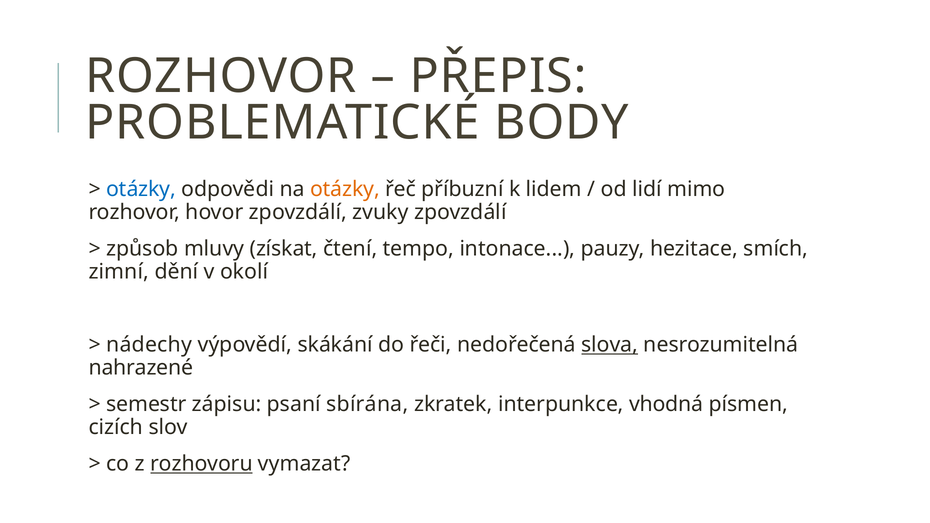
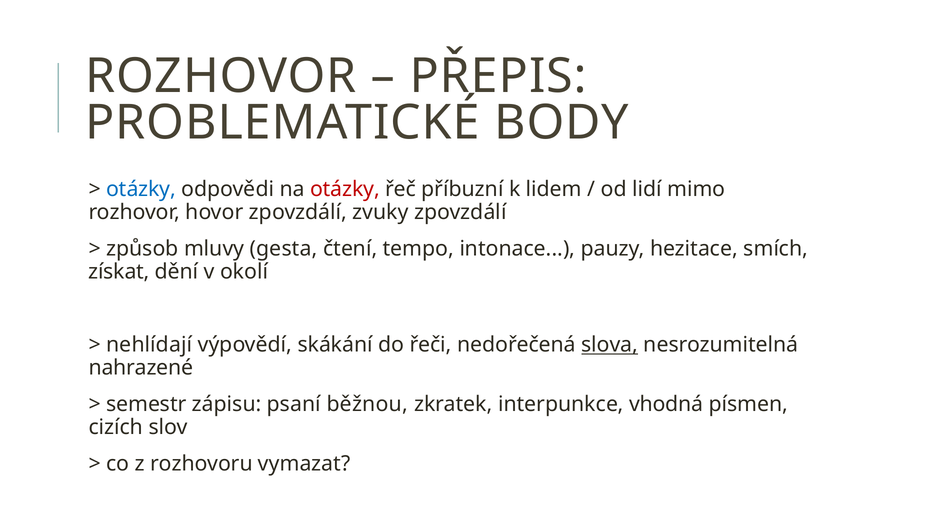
otázky colour: orange -> red (345, 189)
získat: získat -> gesta (284, 249)
zimní: zimní -> získat (119, 272)
nádechy: nádechy -> nehlídají (149, 345)
sbírána: sbírána -> běžnou (367, 404)
rozhovoru underline: present -> none (201, 464)
